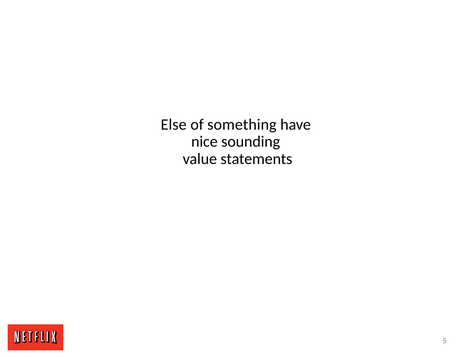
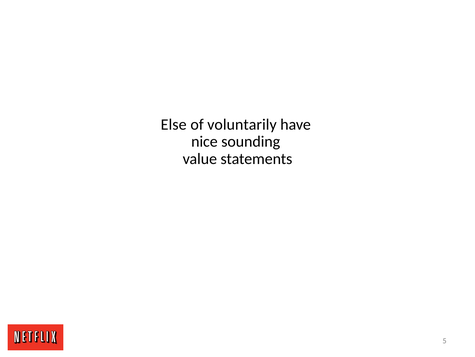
something: something -> voluntarily (242, 124)
